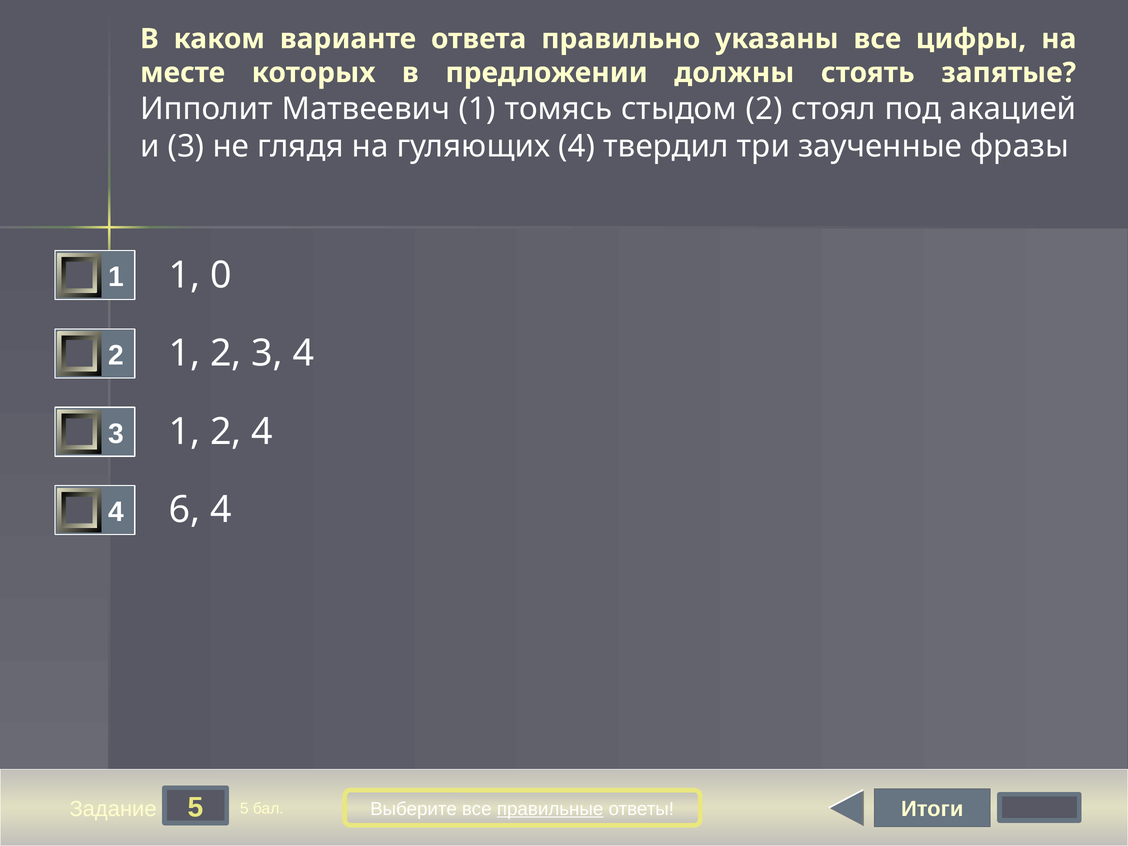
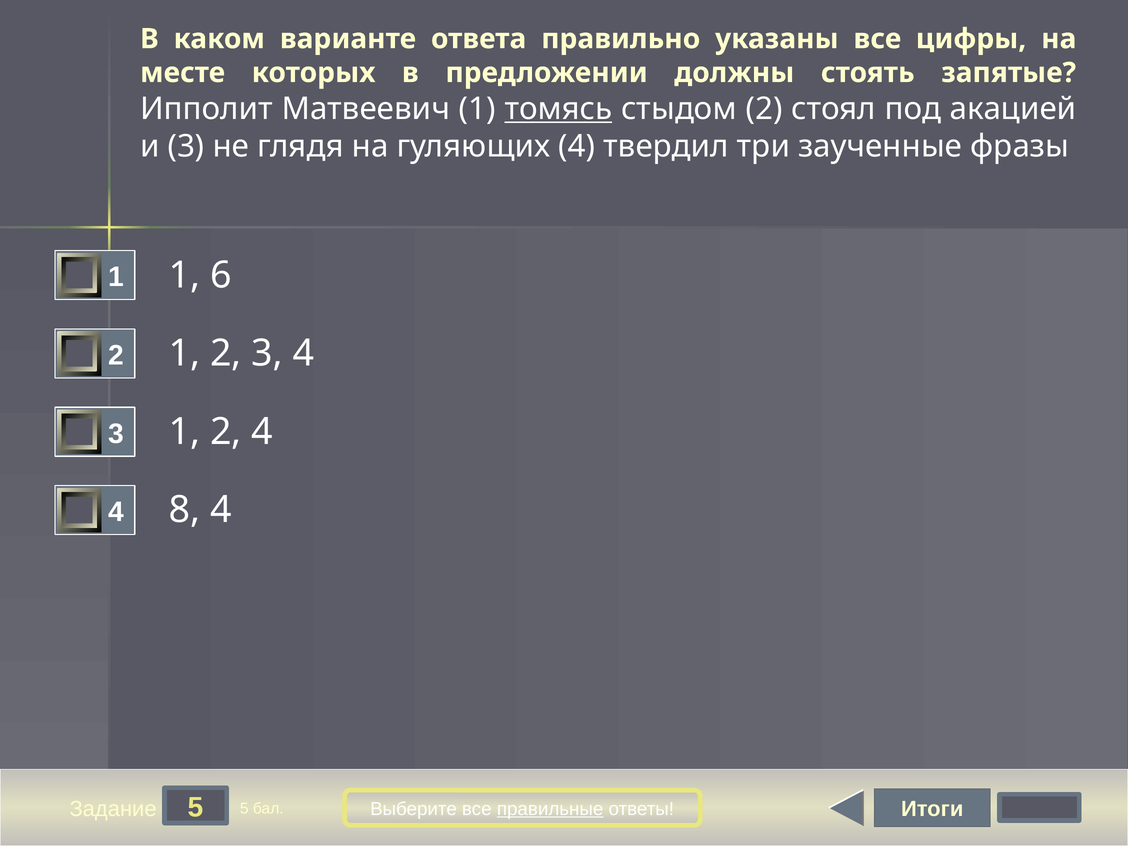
томясь underline: none -> present (558, 109)
0: 0 -> 6 (221, 275)
6: 6 -> 8 (185, 510)
